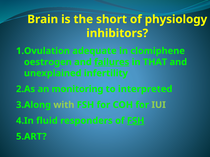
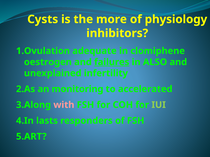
Brain: Brain -> Cysts (43, 19)
short: short -> more (111, 19)
THAT: THAT -> ALSO (155, 62)
interpreted: interpreted -> accelerated (145, 89)
with colour: light green -> pink (64, 105)
fluid: fluid -> lasts (47, 121)
FSH underline: present -> none (136, 121)
